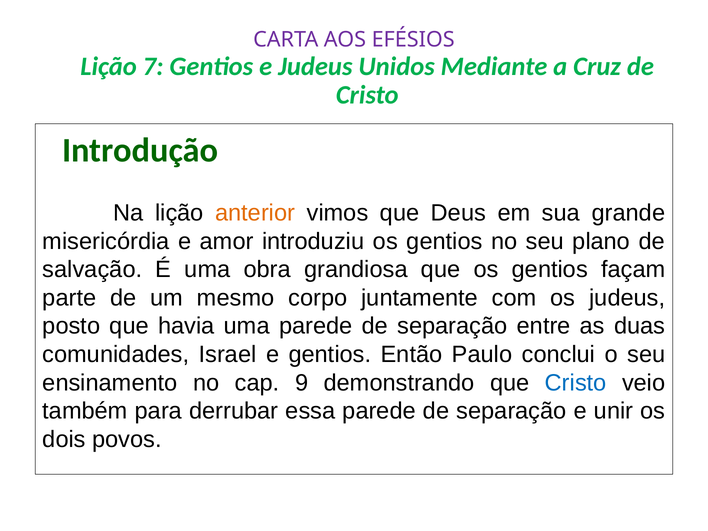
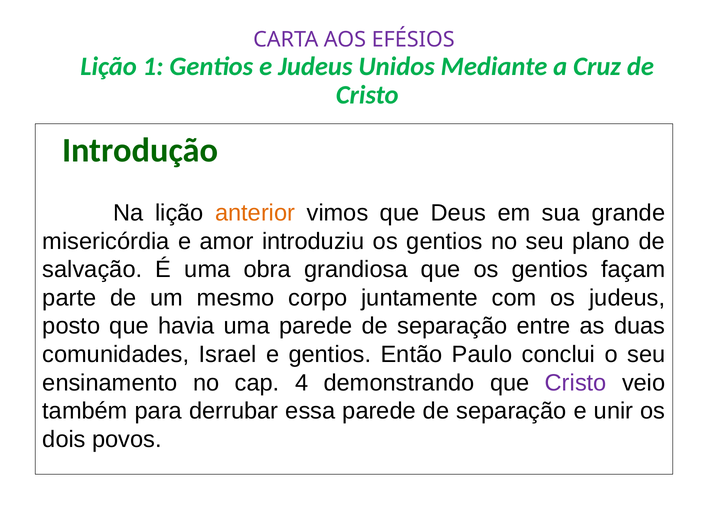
7: 7 -> 1 (153, 66)
9: 9 -> 4 (302, 383)
Cristo colour: blue -> purple (576, 383)
